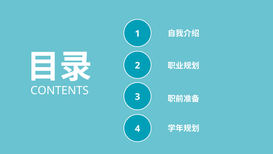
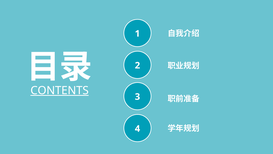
CONTENTS underline: none -> present (60, 90)
